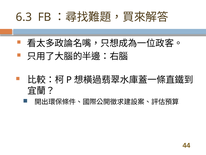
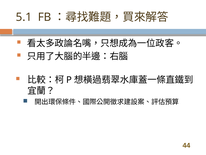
6.3: 6.3 -> 5.1 (24, 17)
